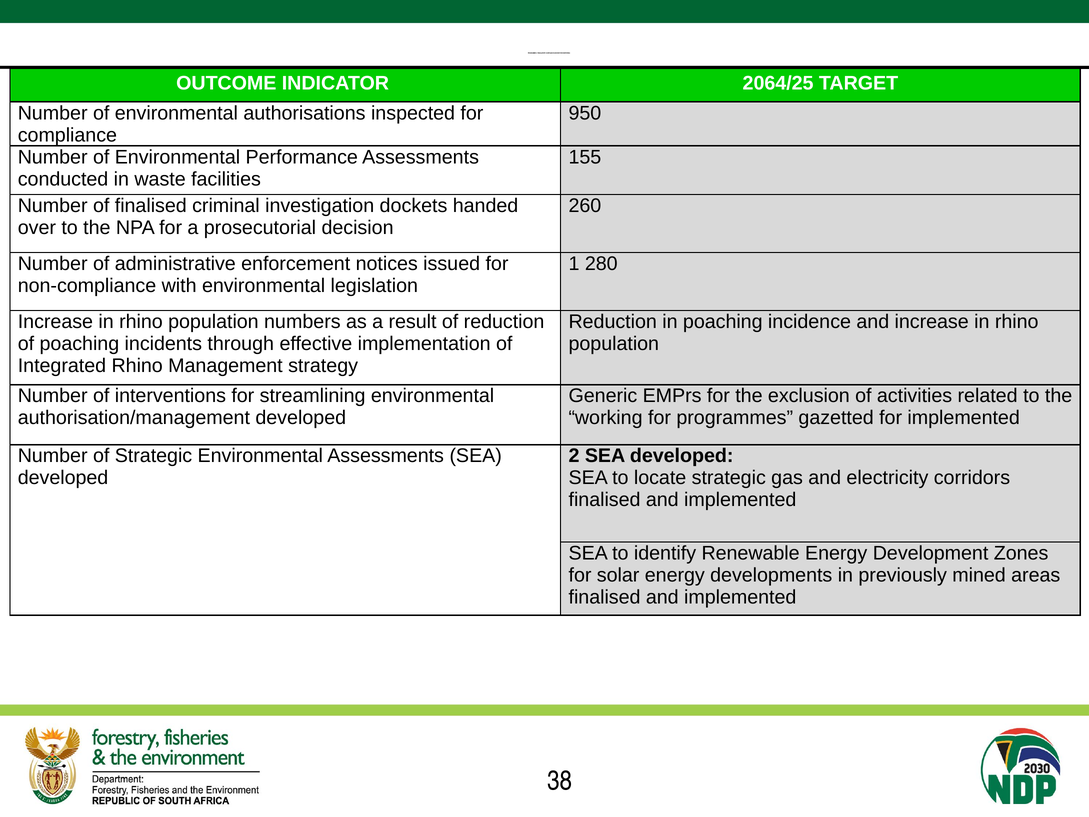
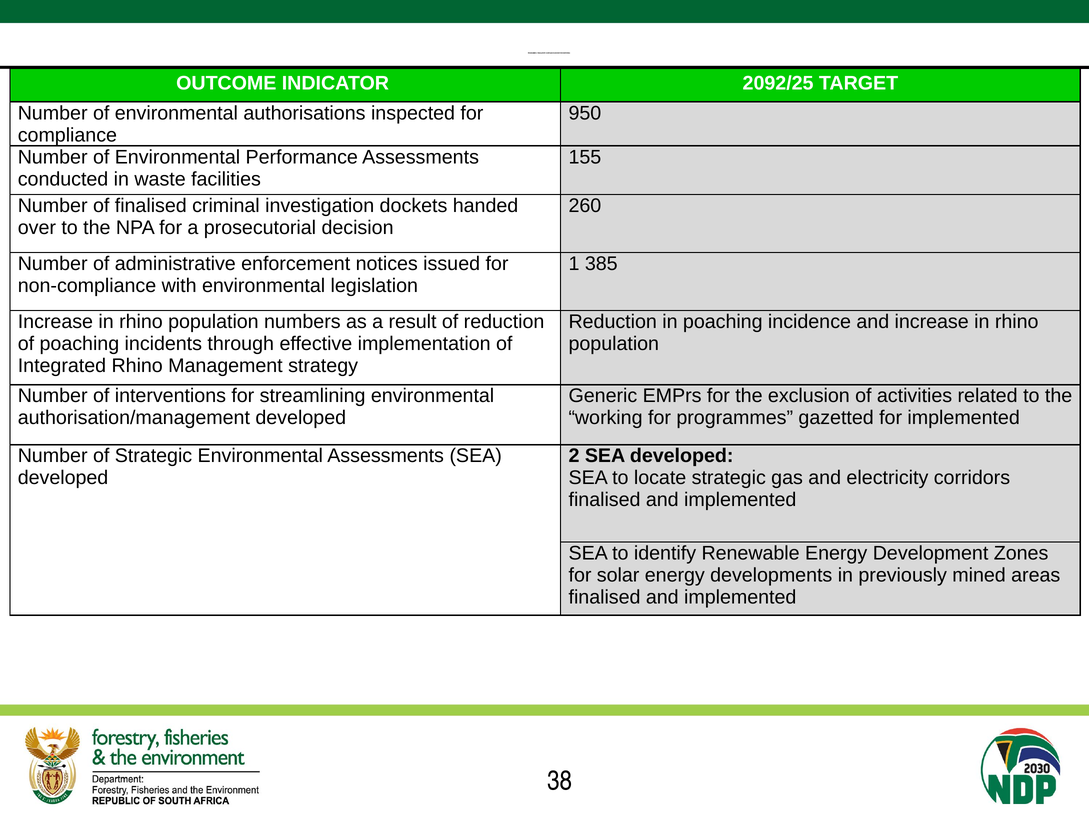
2064/25: 2064/25 -> 2092/25 (778, 83)
280: 280 -> 385 (601, 264)
